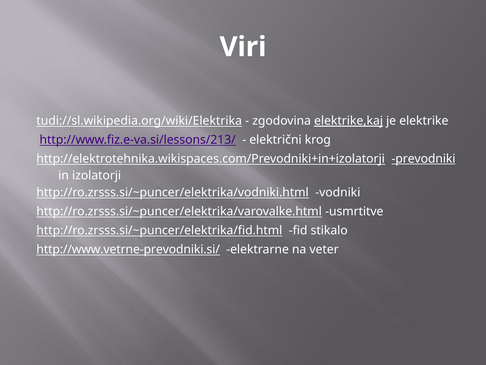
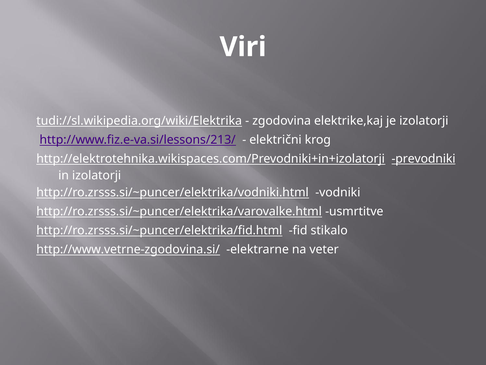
elektrike,kaj underline: present -> none (349, 121)
je elektrike: elektrike -> izolatorji (424, 121)
http://www.vetrne-prevodniki.si/: http://www.vetrne-prevodniki.si/ -> http://www.vetrne-zgodovina.si/ (128, 249)
